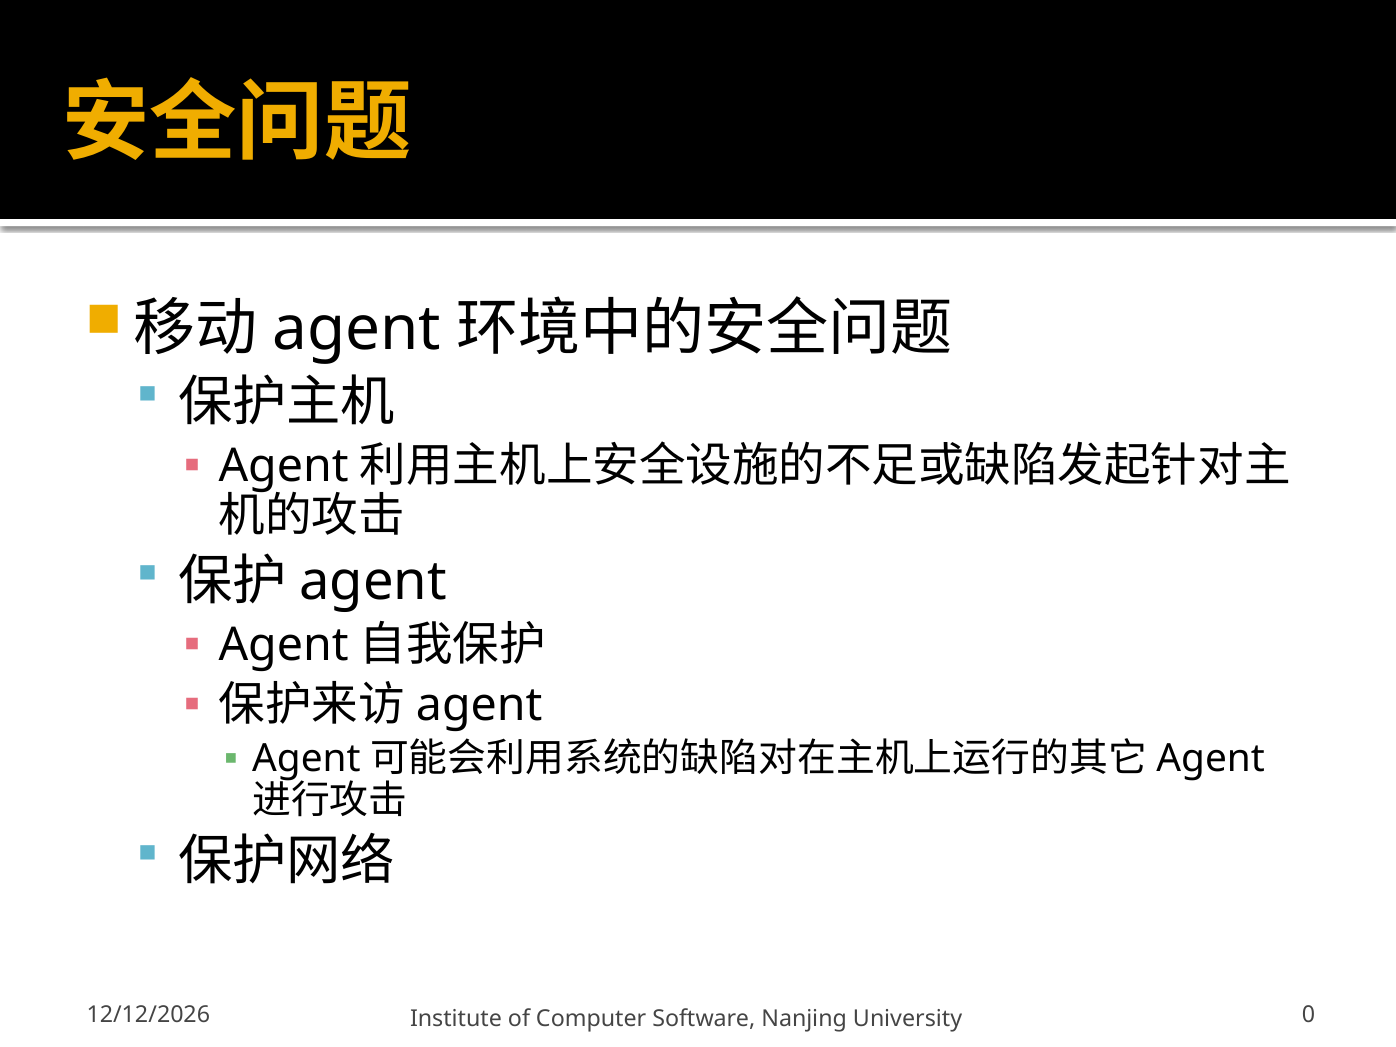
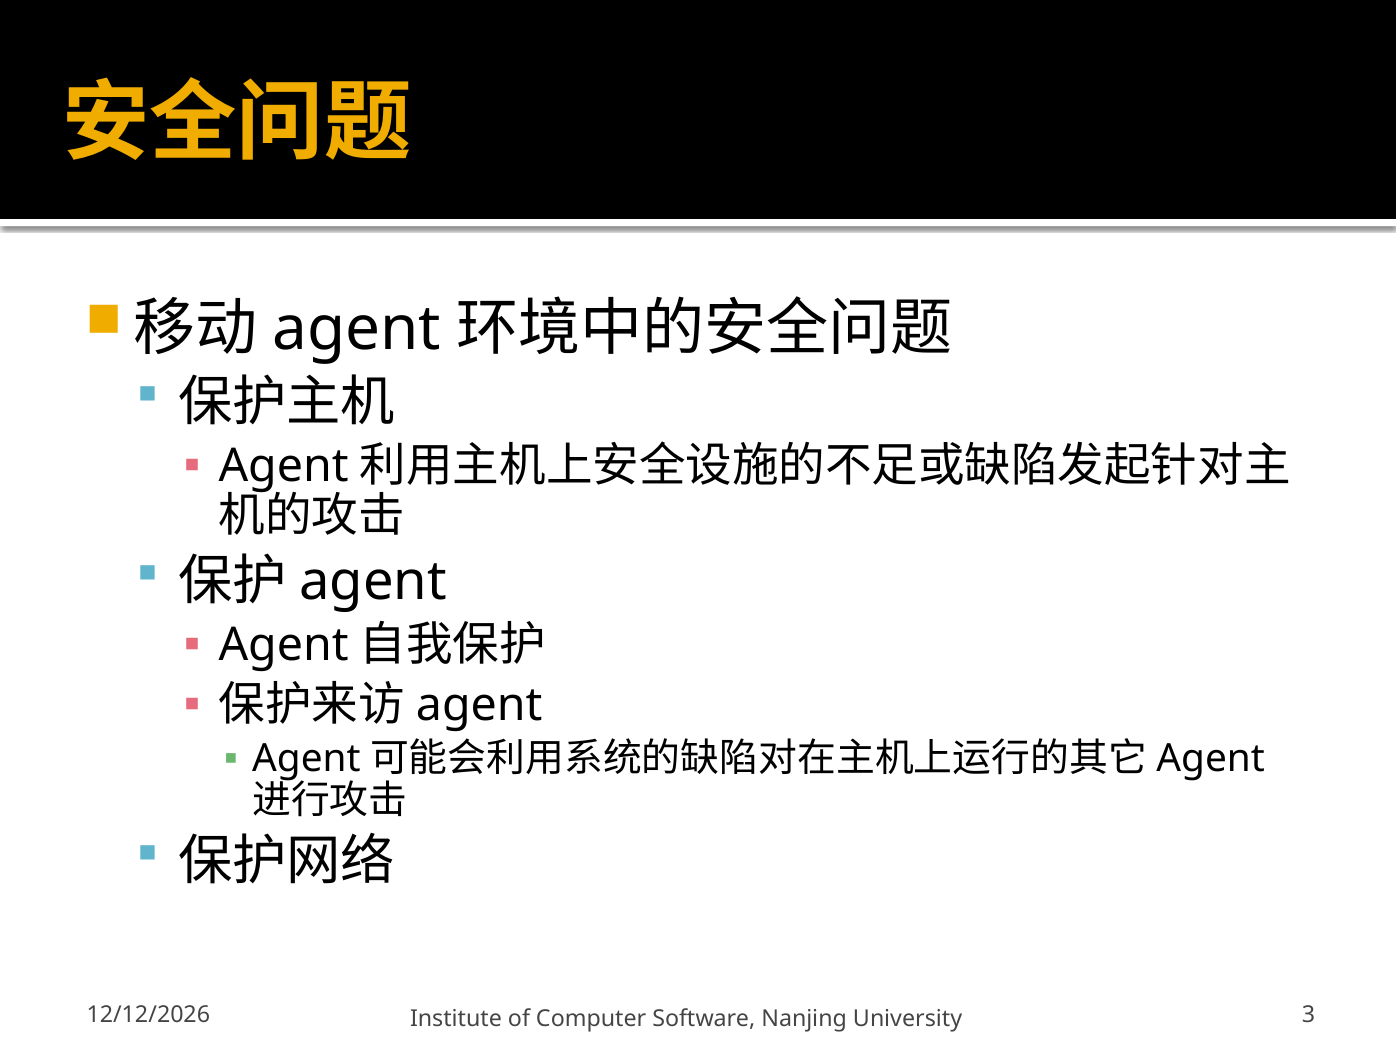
0: 0 -> 3 (1309, 1015)
